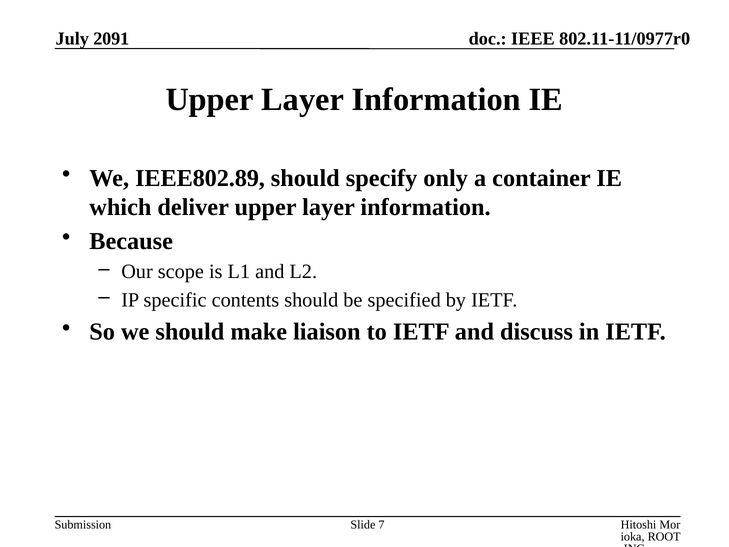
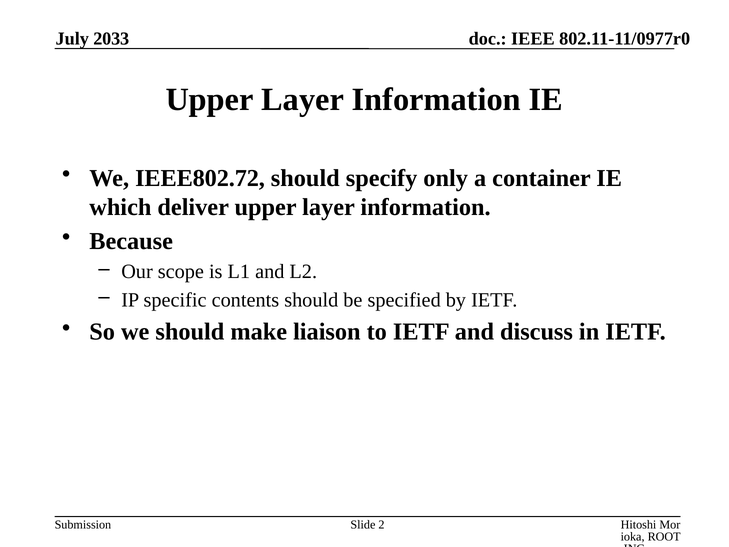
2091: 2091 -> 2033 (111, 39)
IEEE802.89: IEEE802.89 -> IEEE802.72 (200, 178)
7: 7 -> 2 (381, 524)
